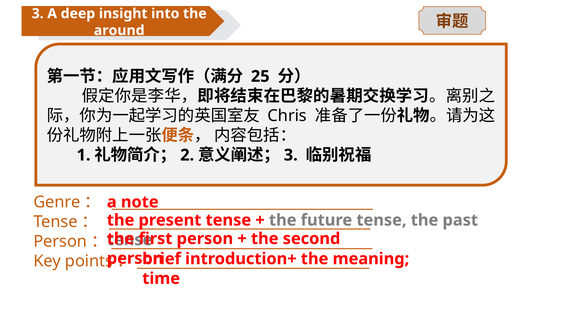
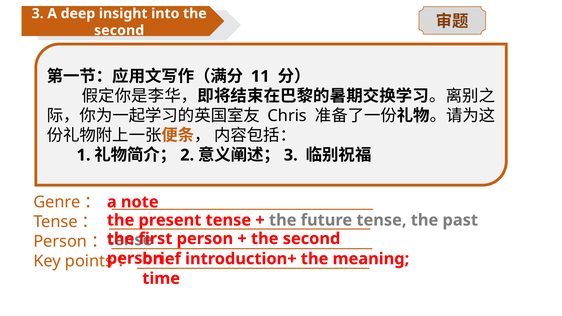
around: around -> second (119, 30)
25: 25 -> 11 (260, 76)
